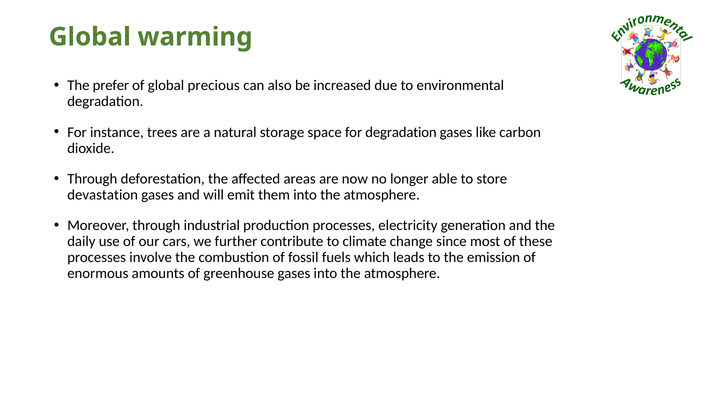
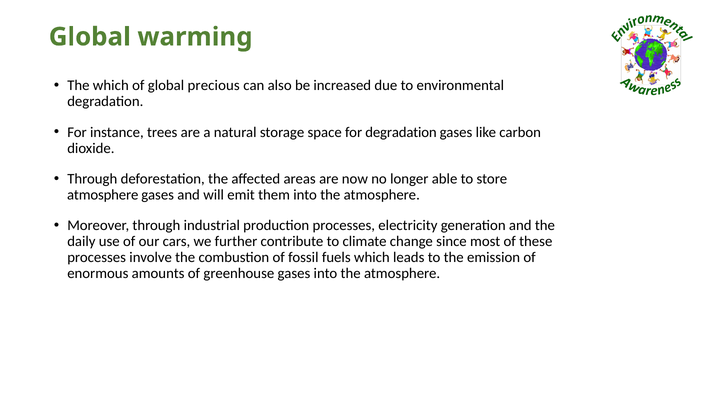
The prefer: prefer -> which (111, 86)
devastation: devastation -> atmosphere (103, 195)
